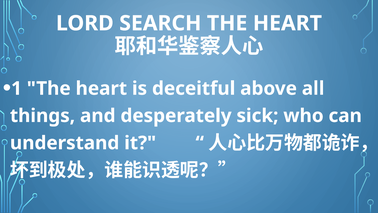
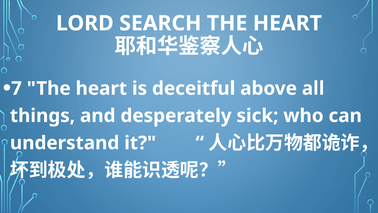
1: 1 -> 7 (16, 88)
